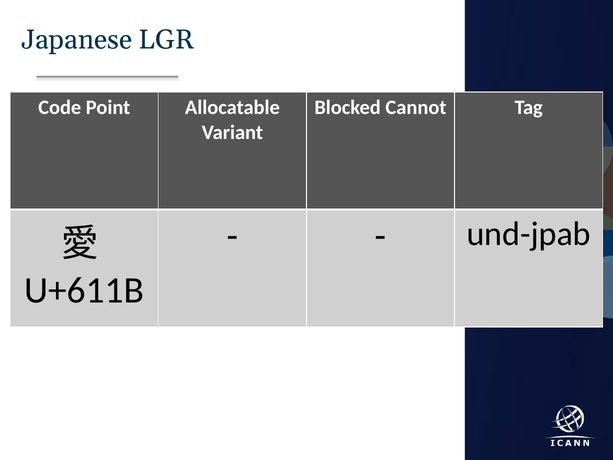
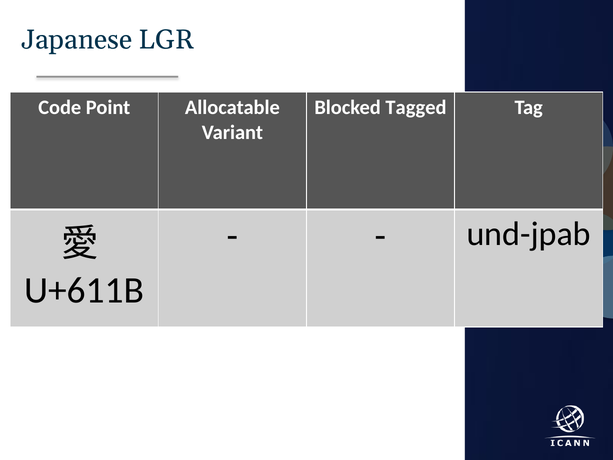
Cannot: Cannot -> Tagged (416, 108)
